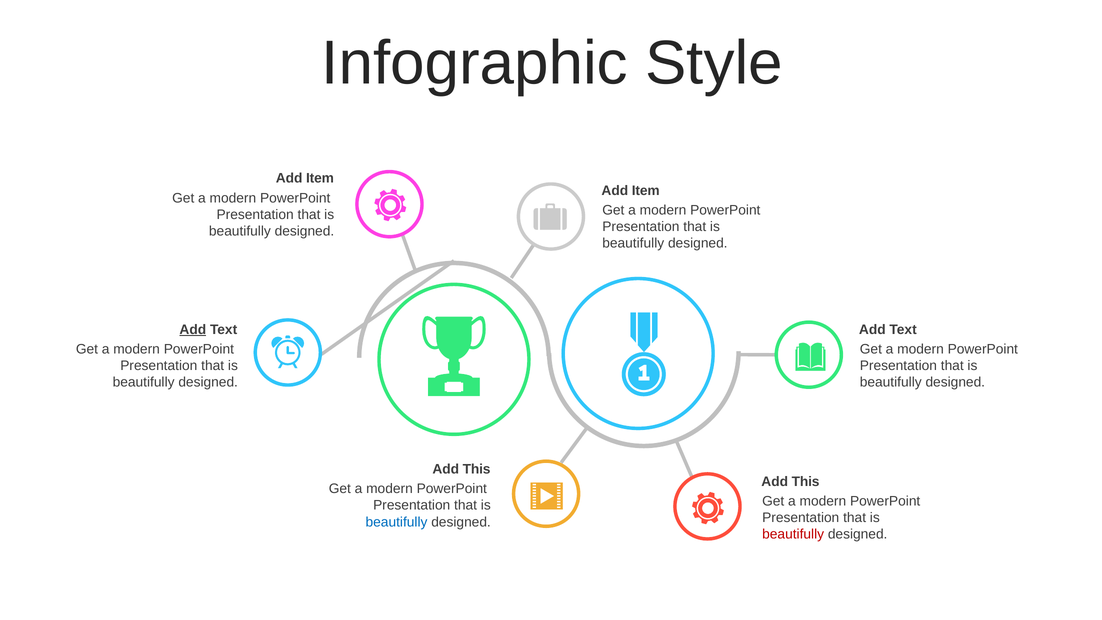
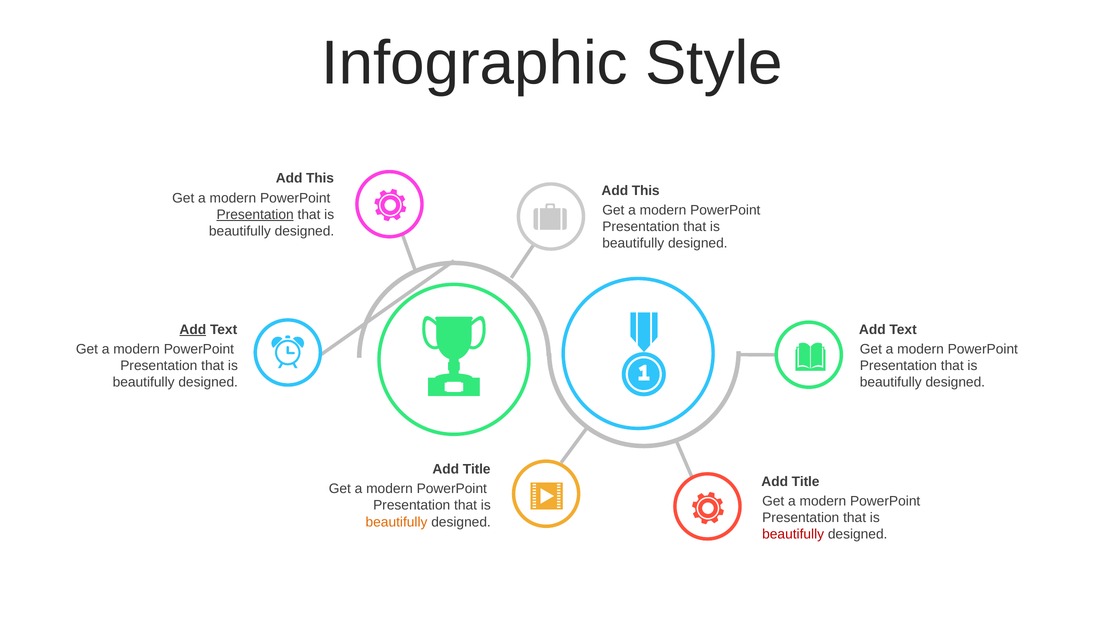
Item: Item -> This (320, 178)
Item: Item -> This (646, 191)
Presentation underline: none -> present (255, 215)
This: This -> Title (477, 469)
This: This -> Title (806, 481)
beautifully colour: blue -> orange (397, 522)
